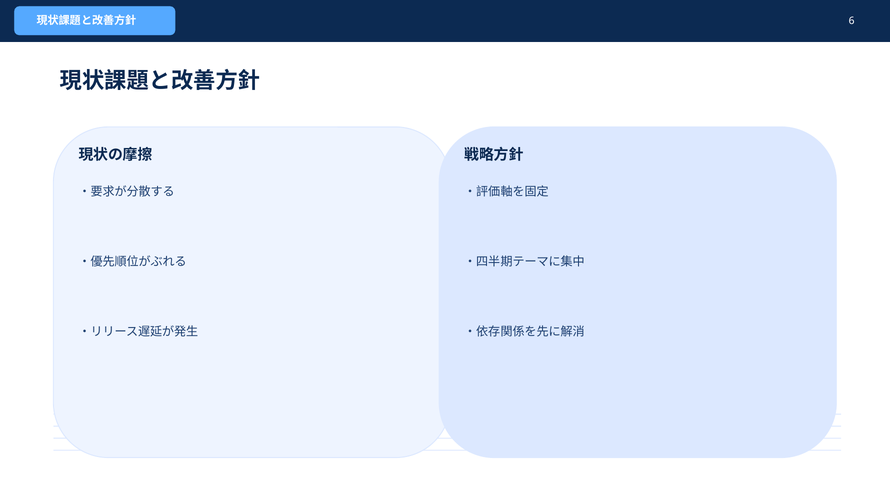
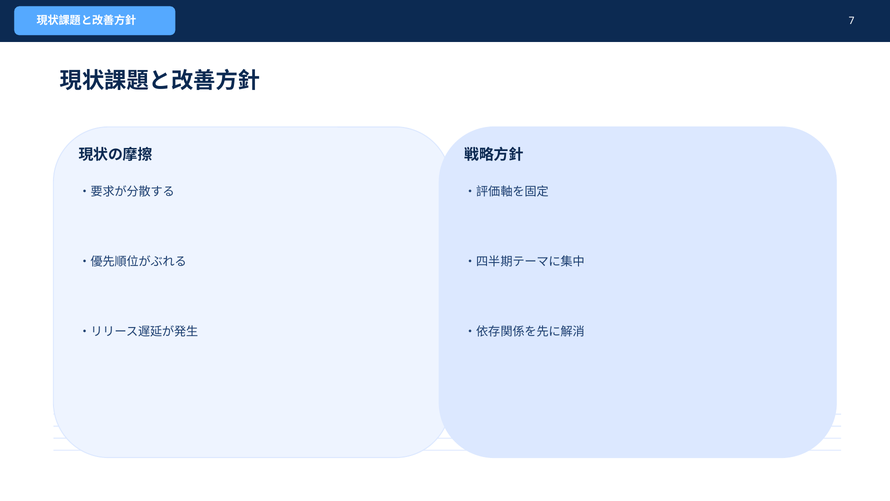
6: 6 -> 7 (852, 21)
